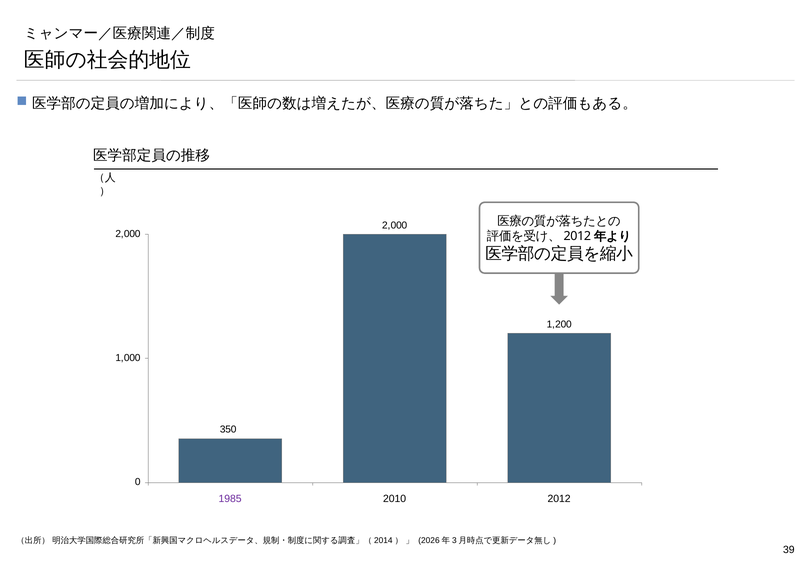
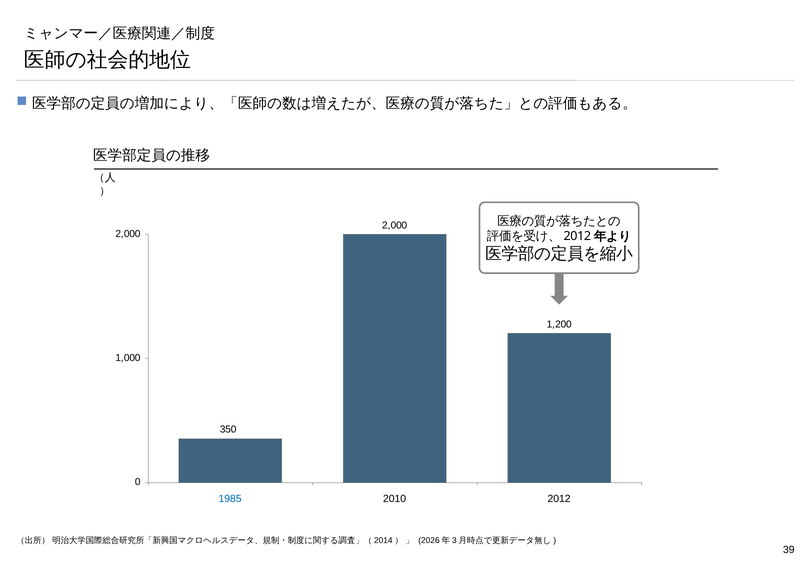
1985 colour: purple -> blue (230, 499)
